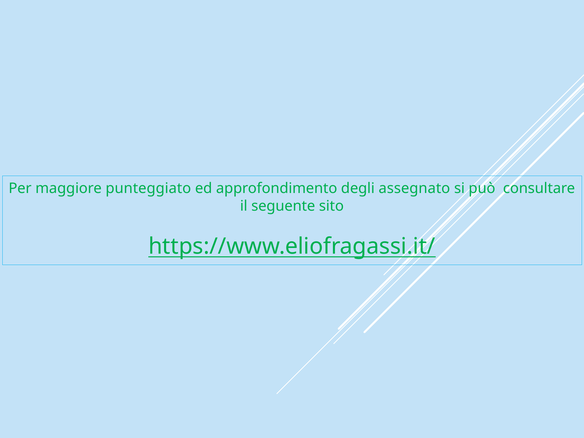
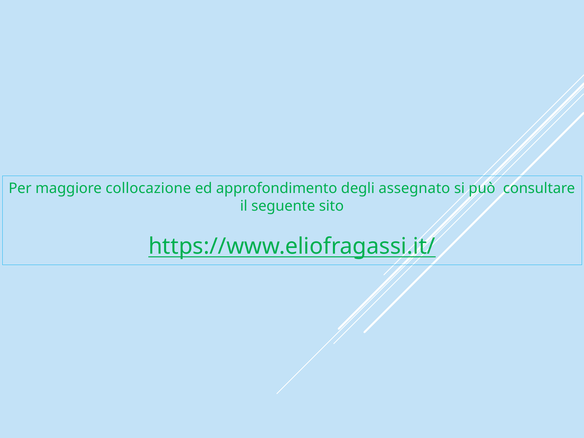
punteggiato: punteggiato -> collocazione (148, 188)
